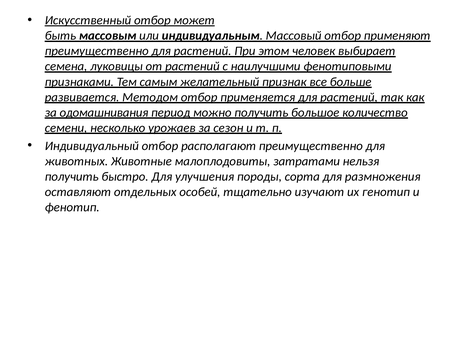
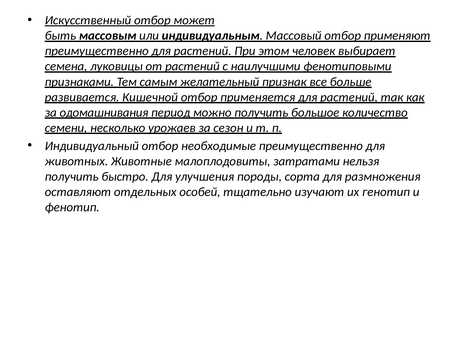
Методом: Методом -> Кишечной (150, 97)
располагают: располагают -> необходимые (219, 145)
